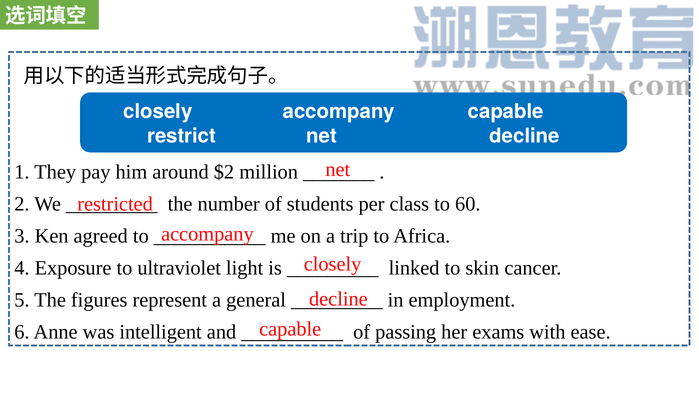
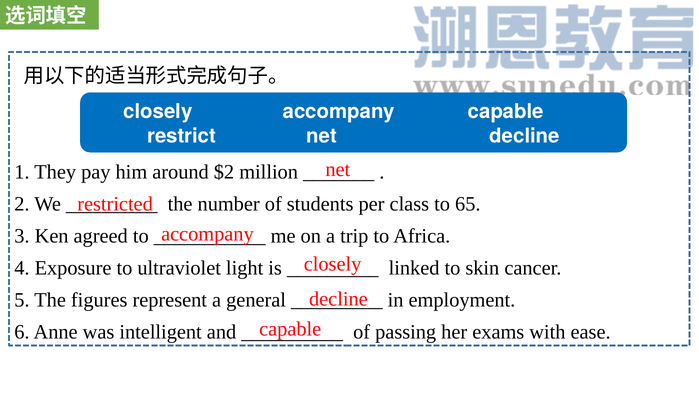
60: 60 -> 65 (468, 204)
